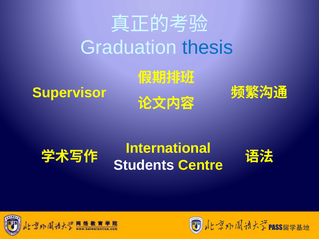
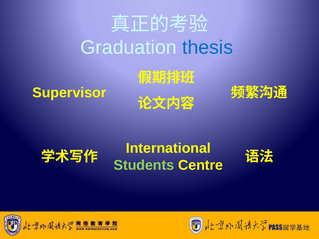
Students colour: white -> light green (144, 165)
